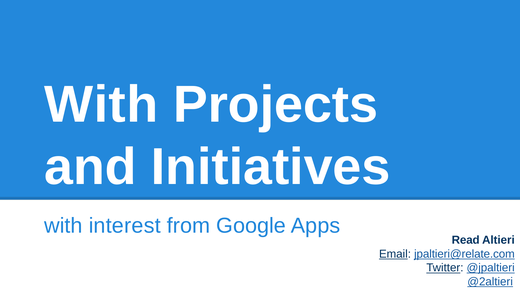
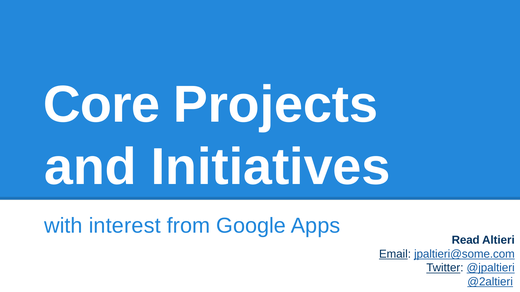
With: With -> Core (102, 105)
jpaltieri@relate.com: jpaltieri@relate.com -> jpaltieri@some.com (464, 254)
